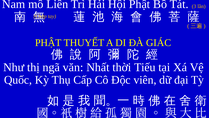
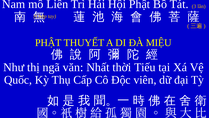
GIÁC: GIÁC -> MIỆU (159, 43)
